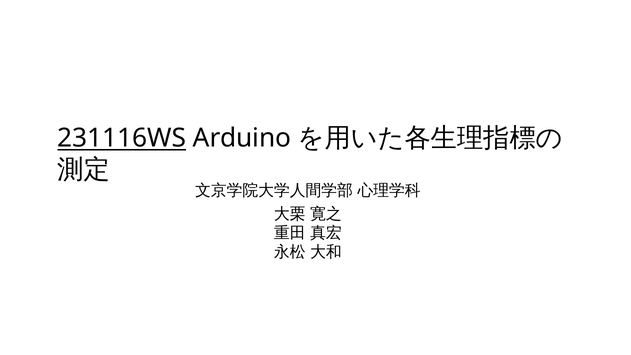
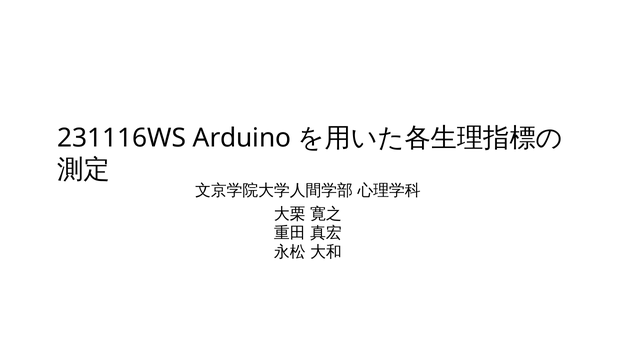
231116WS underline: present -> none (122, 138)
